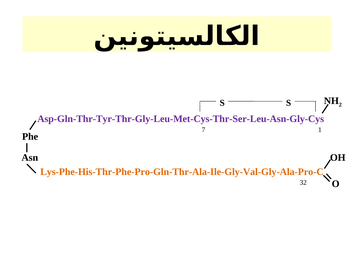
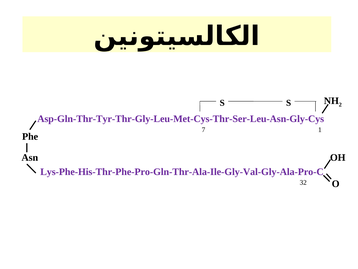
Lys-Phe-His-Thr-Phe-Pro-Gln-Thr-Ala-Ile-Gly-Val-Gly-Ala-Pro-C colour: orange -> purple (182, 172)
